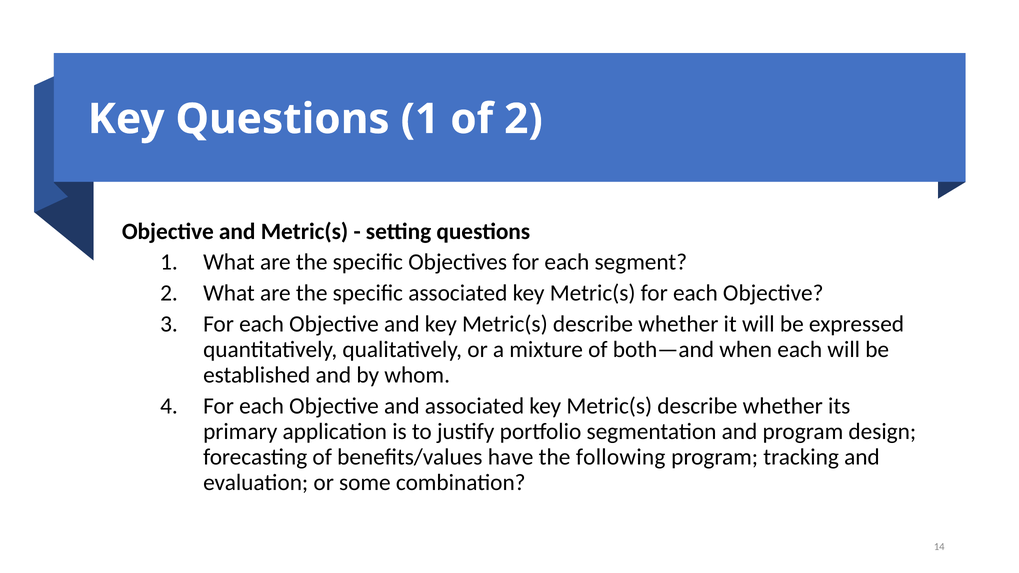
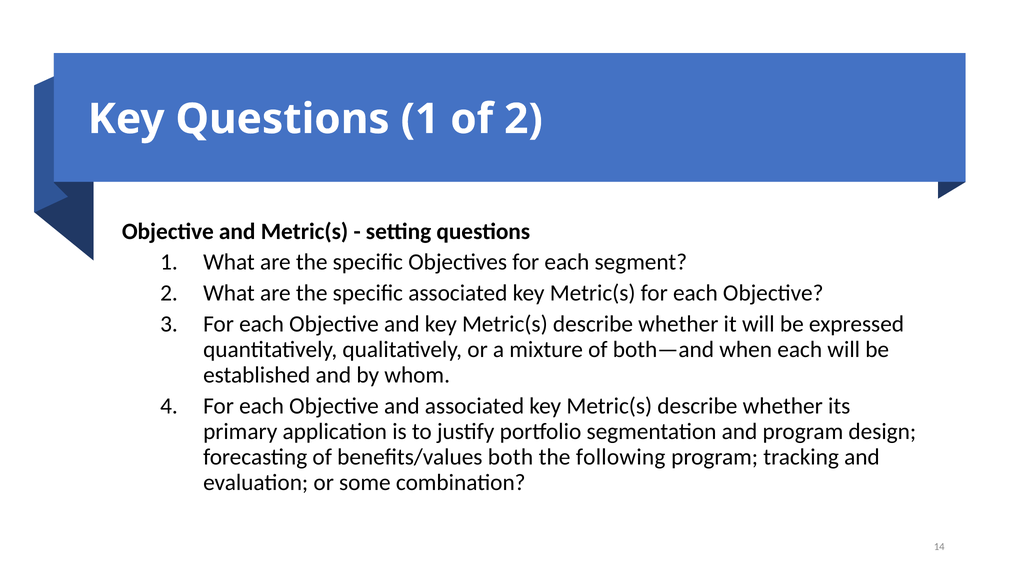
have: have -> both (510, 457)
